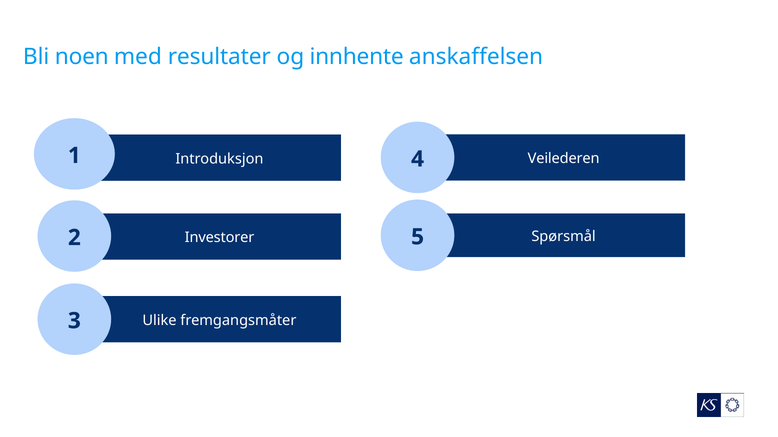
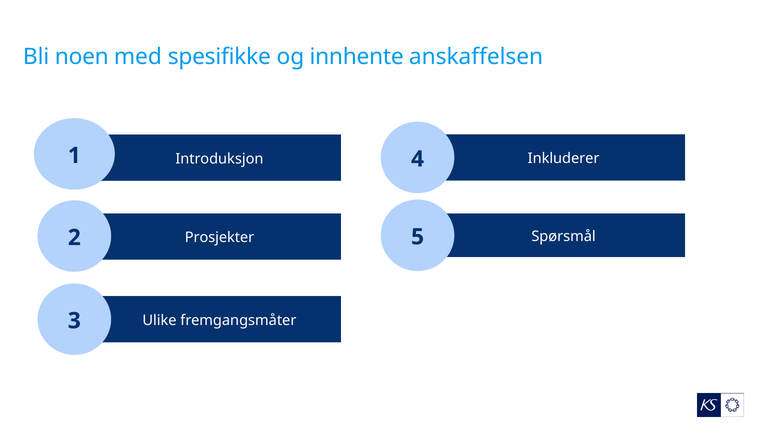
resultater: resultater -> spesifikke (219, 57)
Veilederen: Veilederen -> Inkluderer (564, 159)
Investorer: Investorer -> Prosjekter (219, 238)
